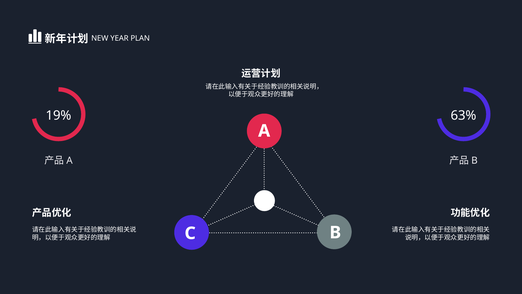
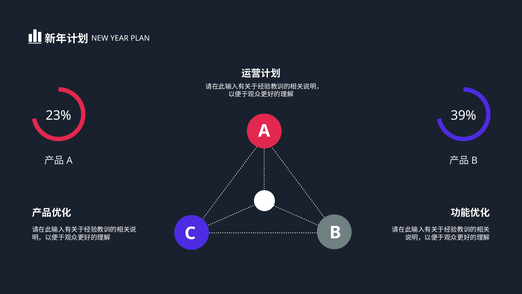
19%: 19% -> 23% (58, 115)
63%: 63% -> 39% (463, 115)
